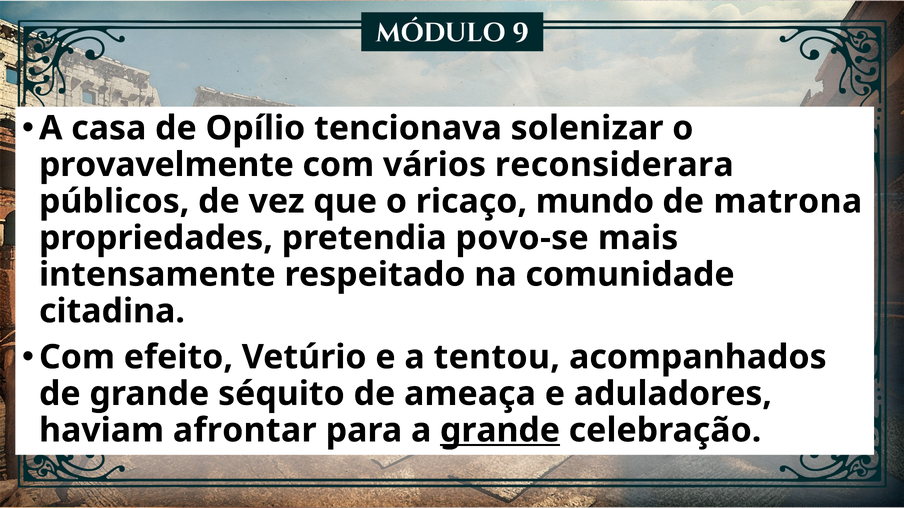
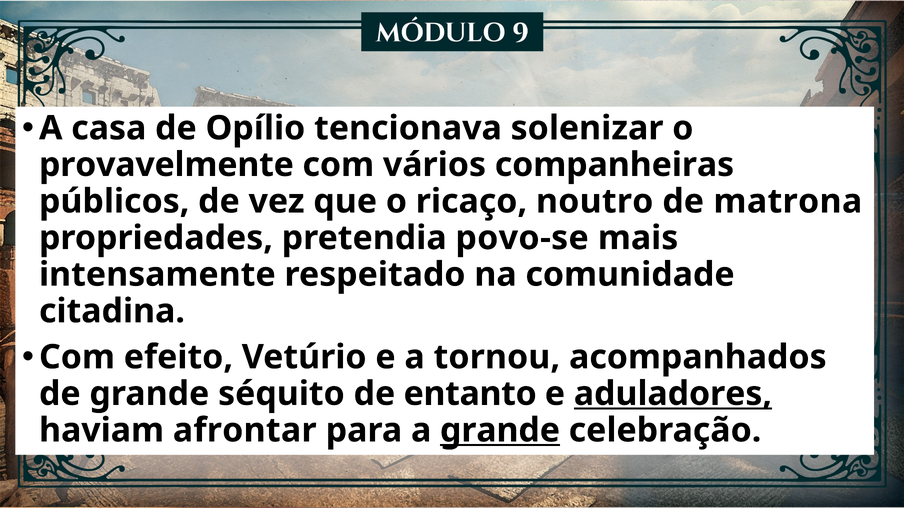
reconsiderara: reconsiderara -> companheiras (614, 165)
mundo: mundo -> noutro (595, 202)
tentou: tentou -> tornou (497, 357)
ameaça: ameaça -> entanto (470, 394)
aduladores underline: none -> present (673, 394)
